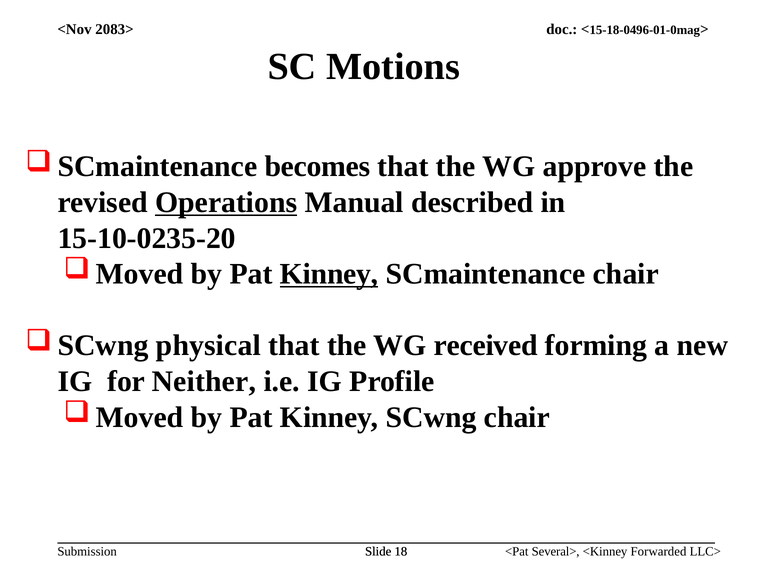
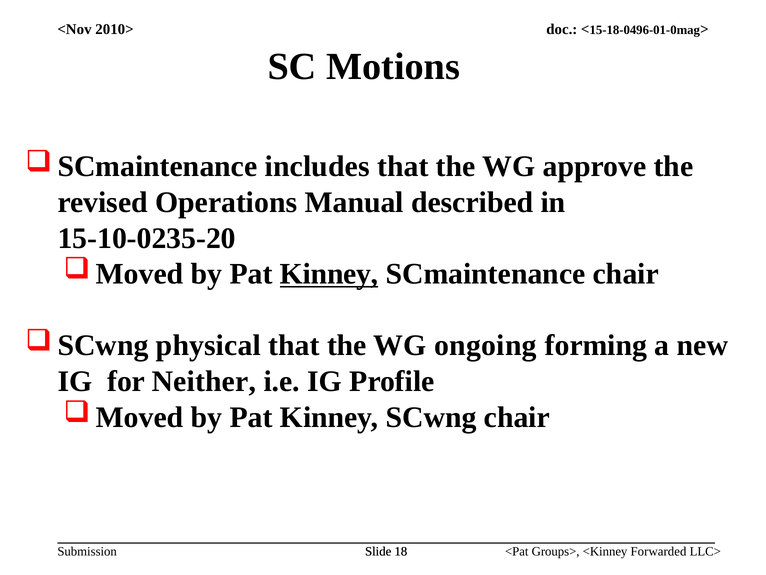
2083>: 2083> -> 2010> (114, 29)
becomes: becomes -> includes (317, 166)
Operations underline: present -> none (226, 202)
received: received -> ongoing (485, 345)
Several>: Several> -> Groups> (556, 551)
